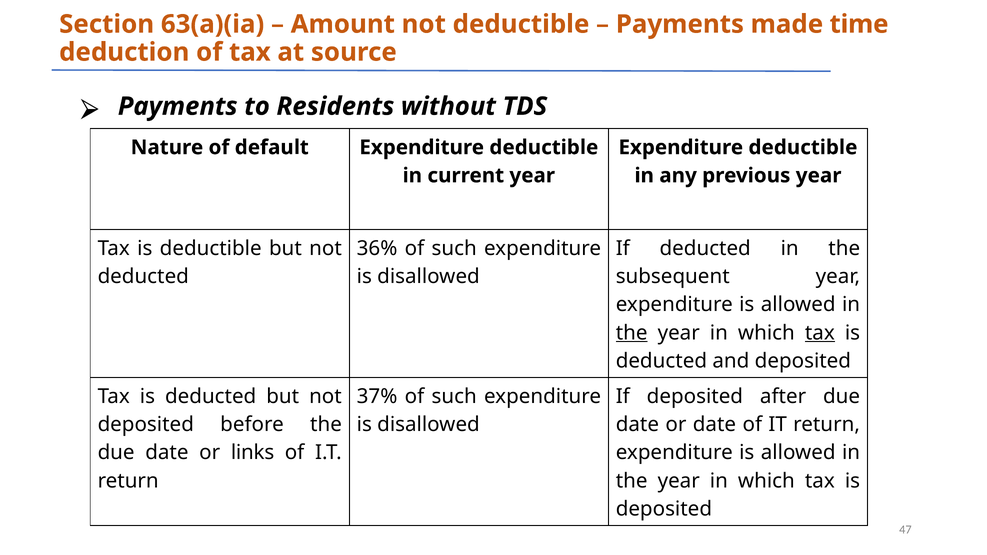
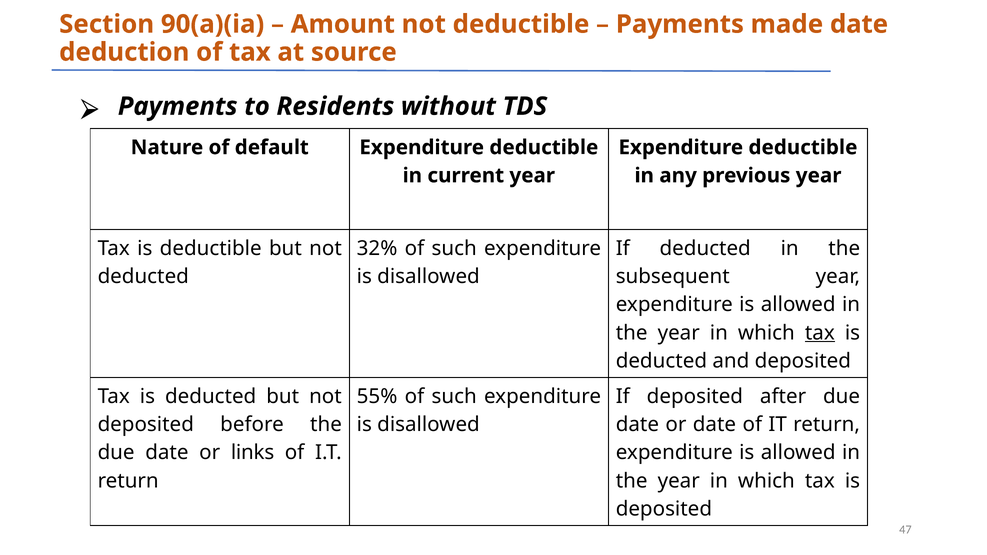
63(a)(ia: 63(a)(ia -> 90(a)(ia (213, 24)
made time: time -> date (859, 24)
36%: 36% -> 32% (377, 248)
the underline: present -> none (632, 333)
37%: 37% -> 55% (377, 397)
